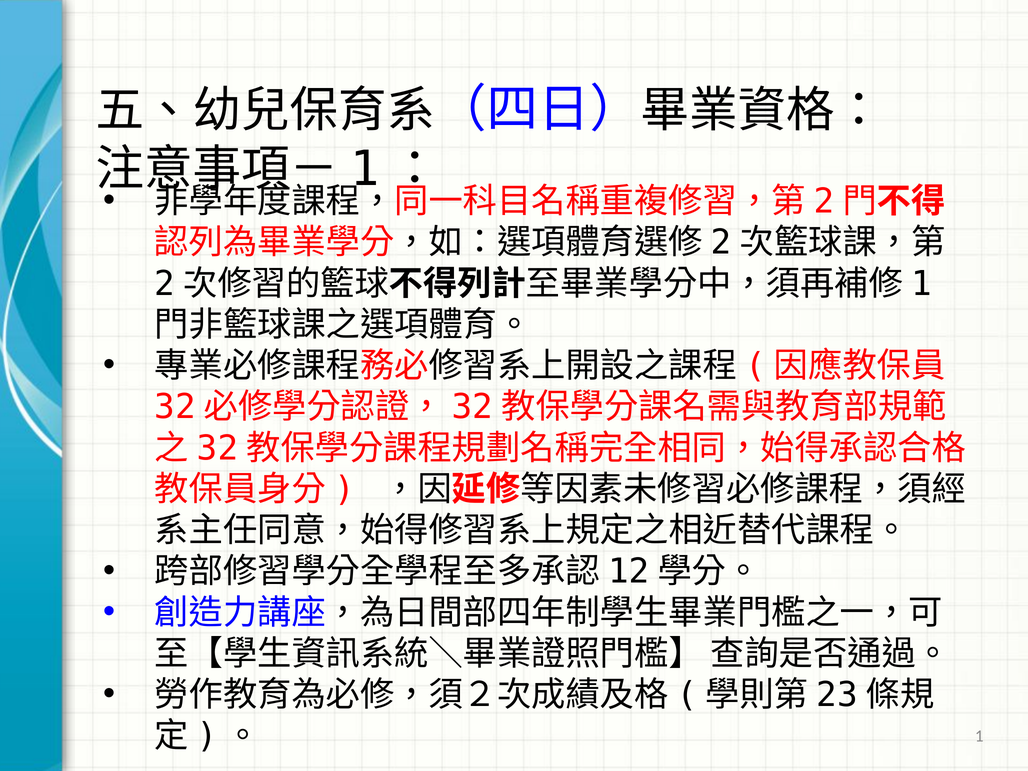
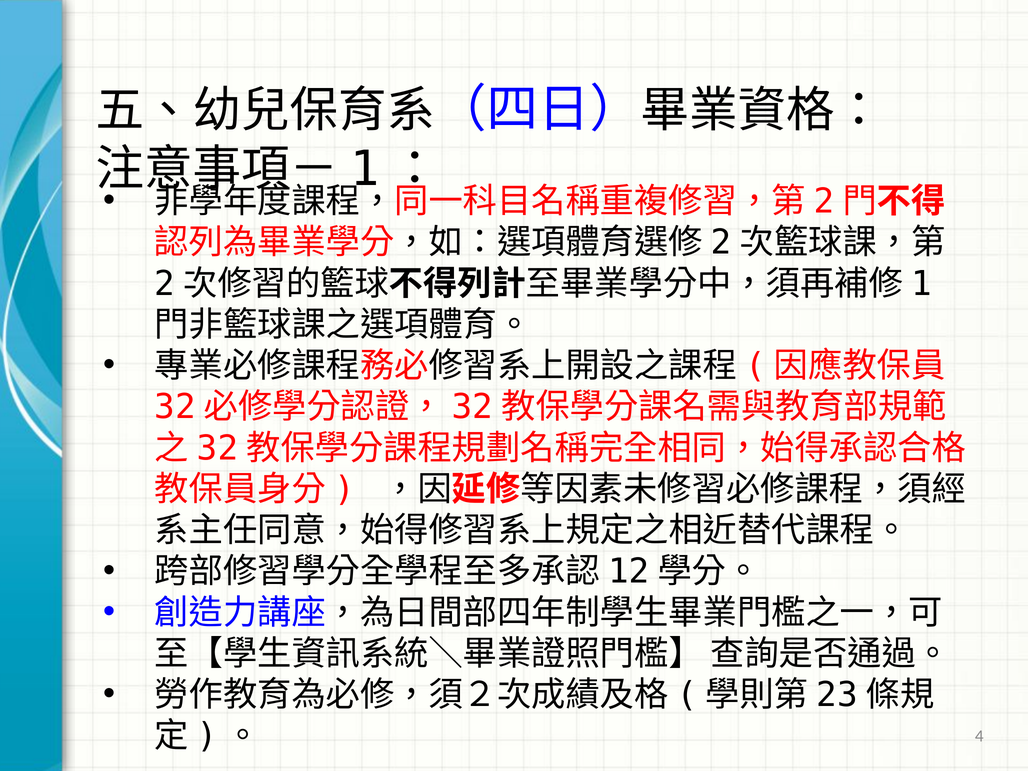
1: 1 -> 4 (979, 736)
